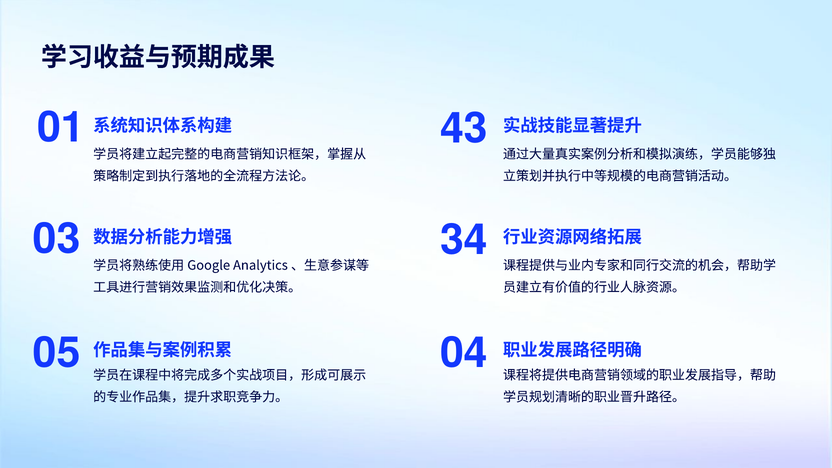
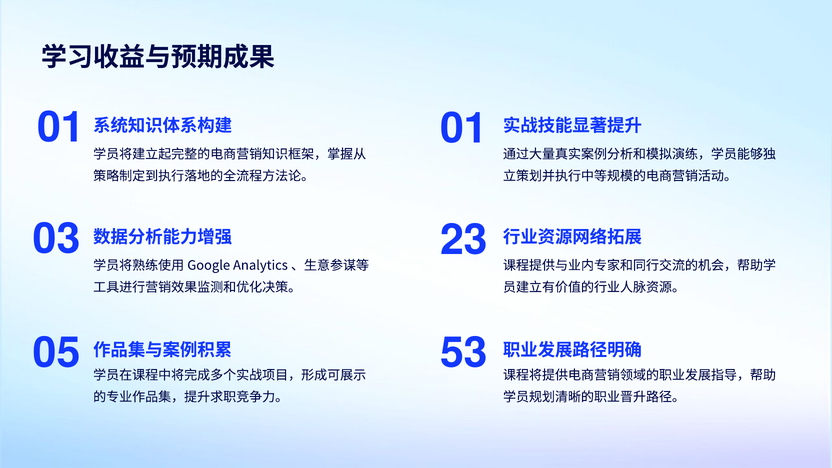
01 43: 43 -> 01 (464, 129)
34: 34 -> 23 (464, 240)
04: 04 -> 53 (464, 353)
